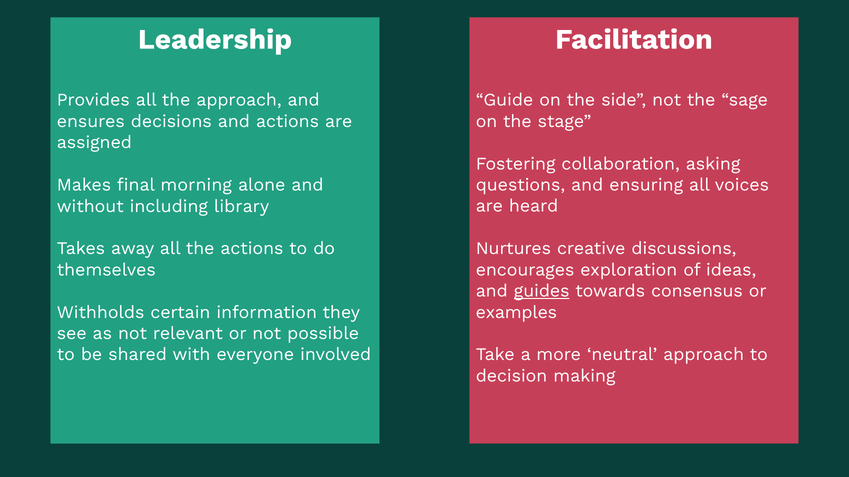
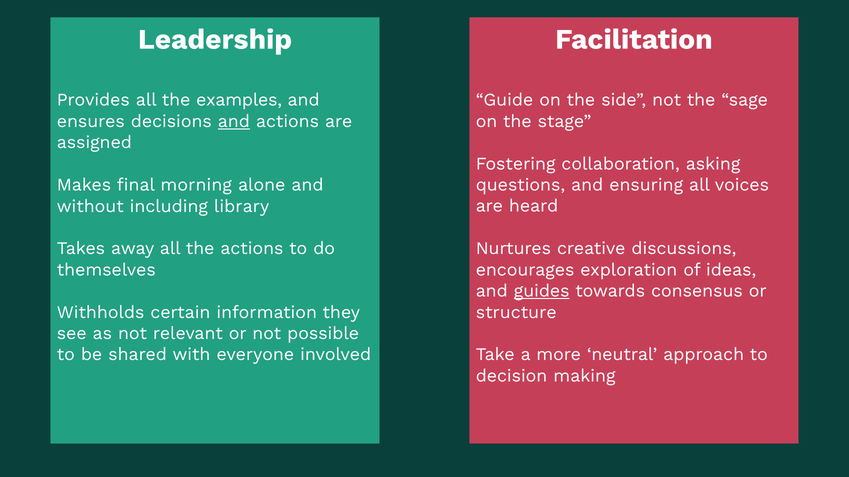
the approach: approach -> examples (239, 100)
and underline: none -> present (234, 122)
examples: examples -> structure (516, 313)
